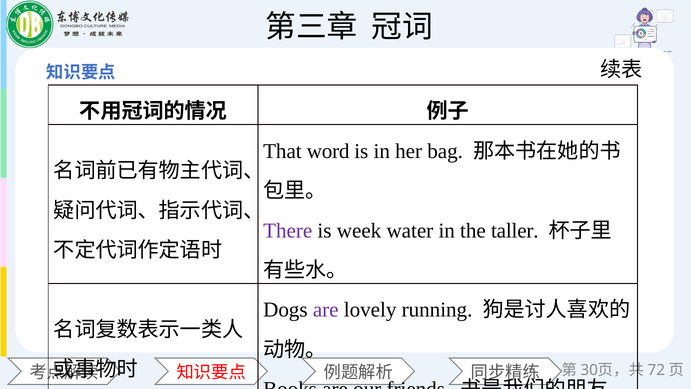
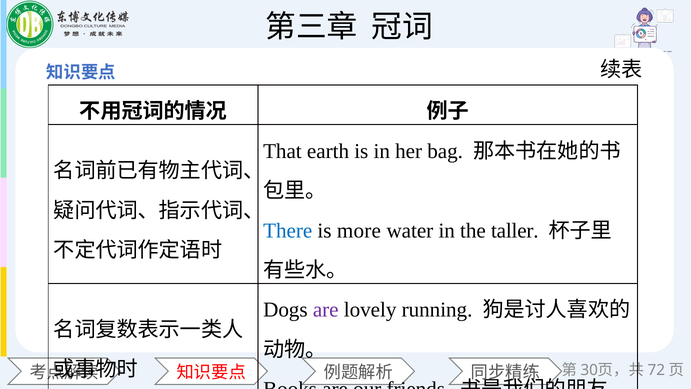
word: word -> earth (328, 151)
There colour: purple -> blue (288, 230)
week: week -> more (359, 230)
